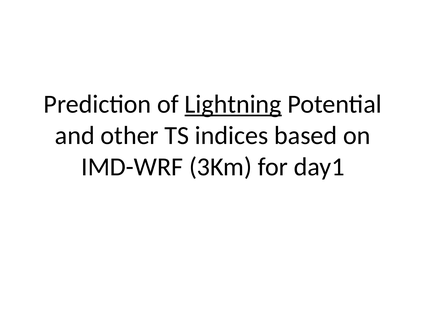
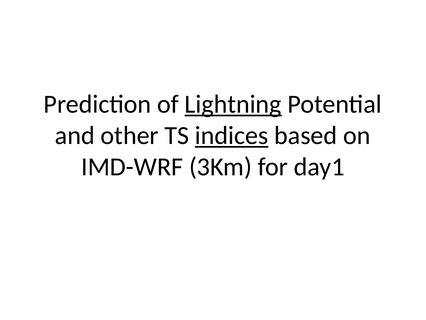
indices underline: none -> present (232, 135)
